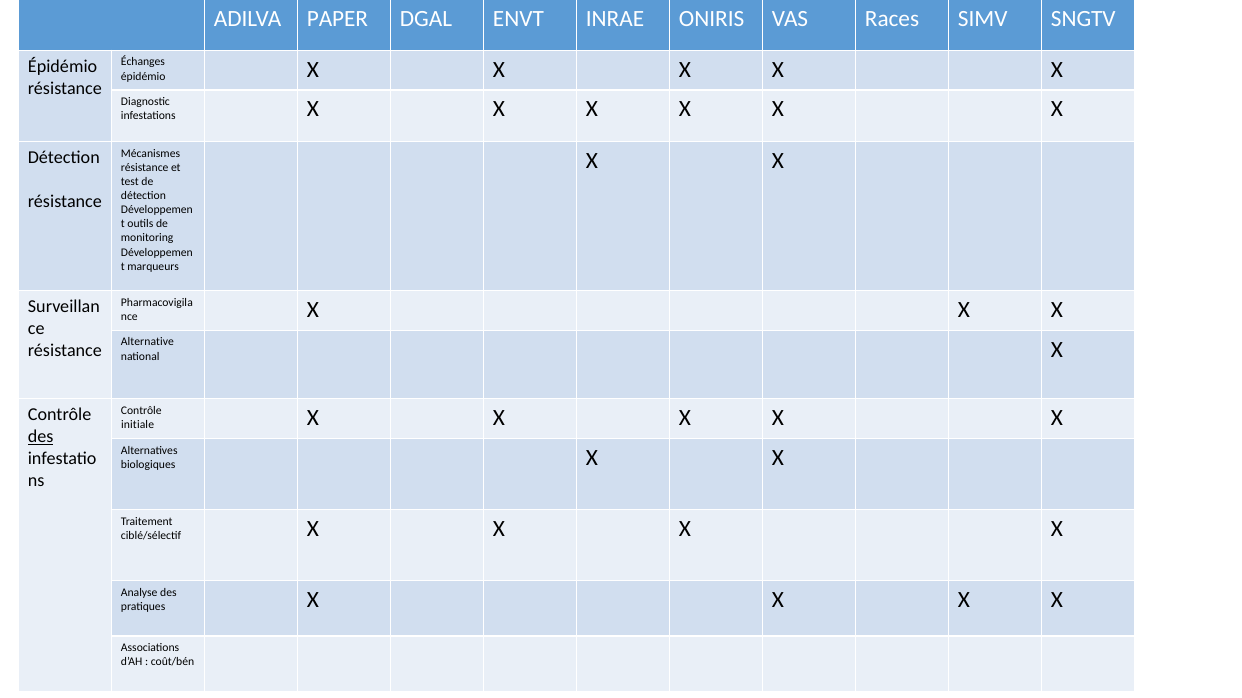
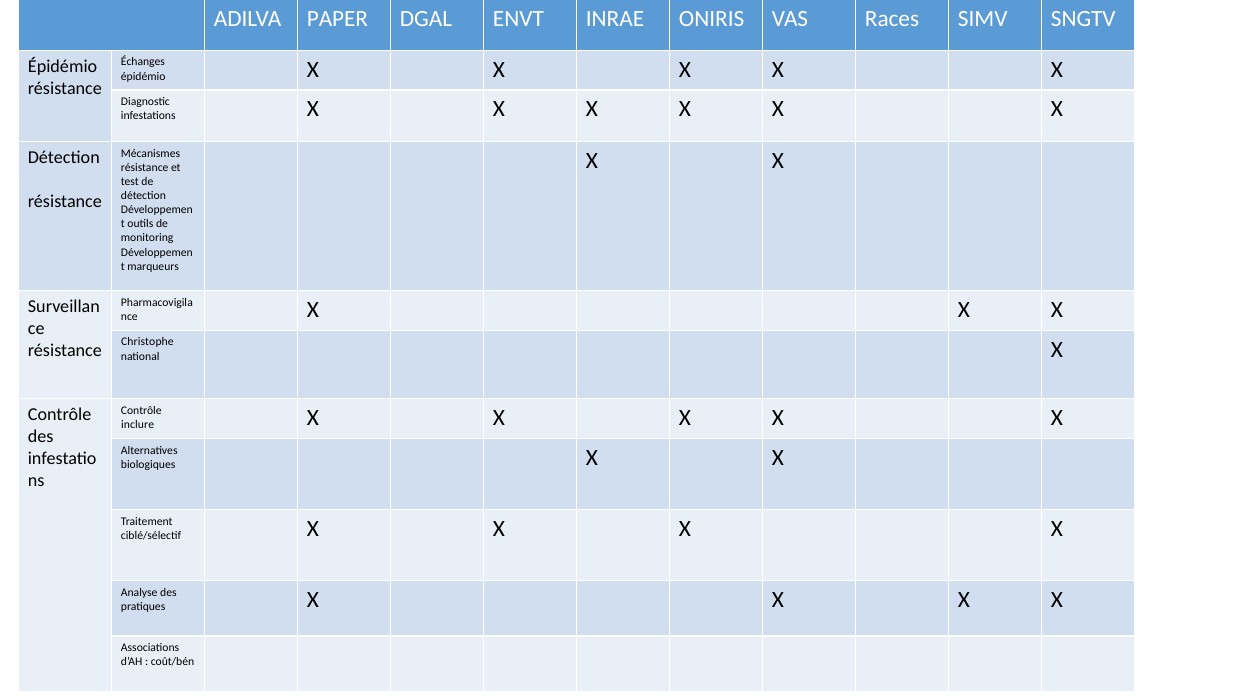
Alternative: Alternative -> Christophe (147, 342)
initiale: initiale -> inclure (138, 425)
des underline: present -> none (41, 437)
